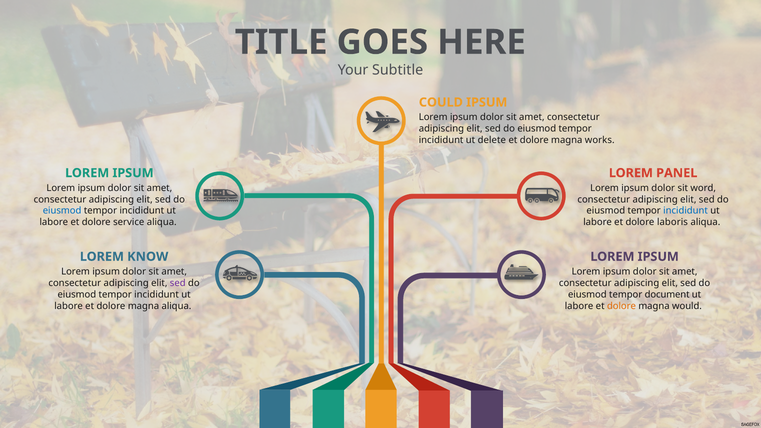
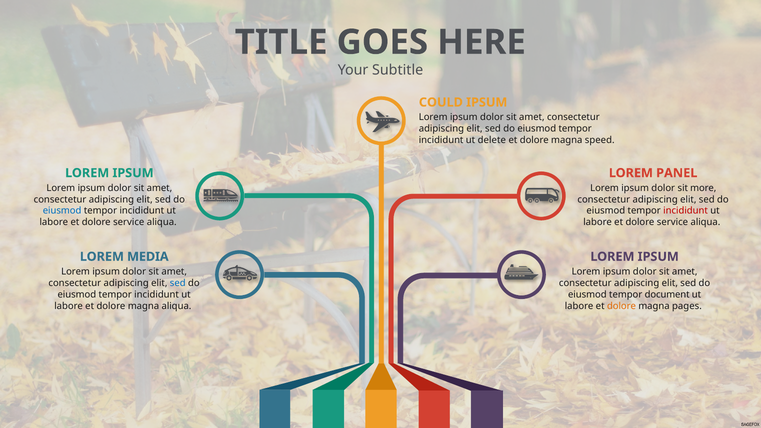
works: works -> speed (600, 140)
word: word -> more (703, 188)
incididunt colour: blue -> red (686, 211)
laboris: laboris -> service (672, 222)
KNOW: KNOW -> MEDIA (148, 257)
sed colour: purple -> blue (178, 283)
would: would -> pages (687, 306)
